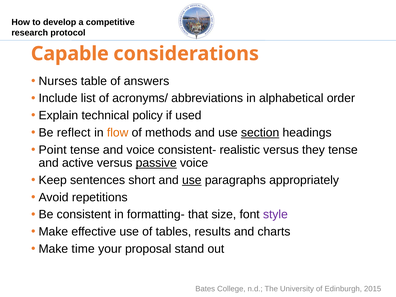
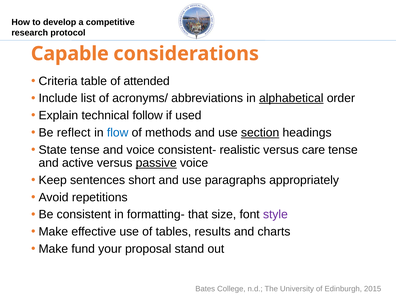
Nurses: Nurses -> Criteria (58, 81)
answers: answers -> attended (147, 81)
alphabetical underline: none -> present (291, 98)
policy: policy -> follow (148, 115)
flow colour: orange -> blue (118, 133)
Point: Point -> State (53, 150)
they: they -> care (314, 150)
use underline: present -> none (192, 180)
time: time -> fund (83, 249)
